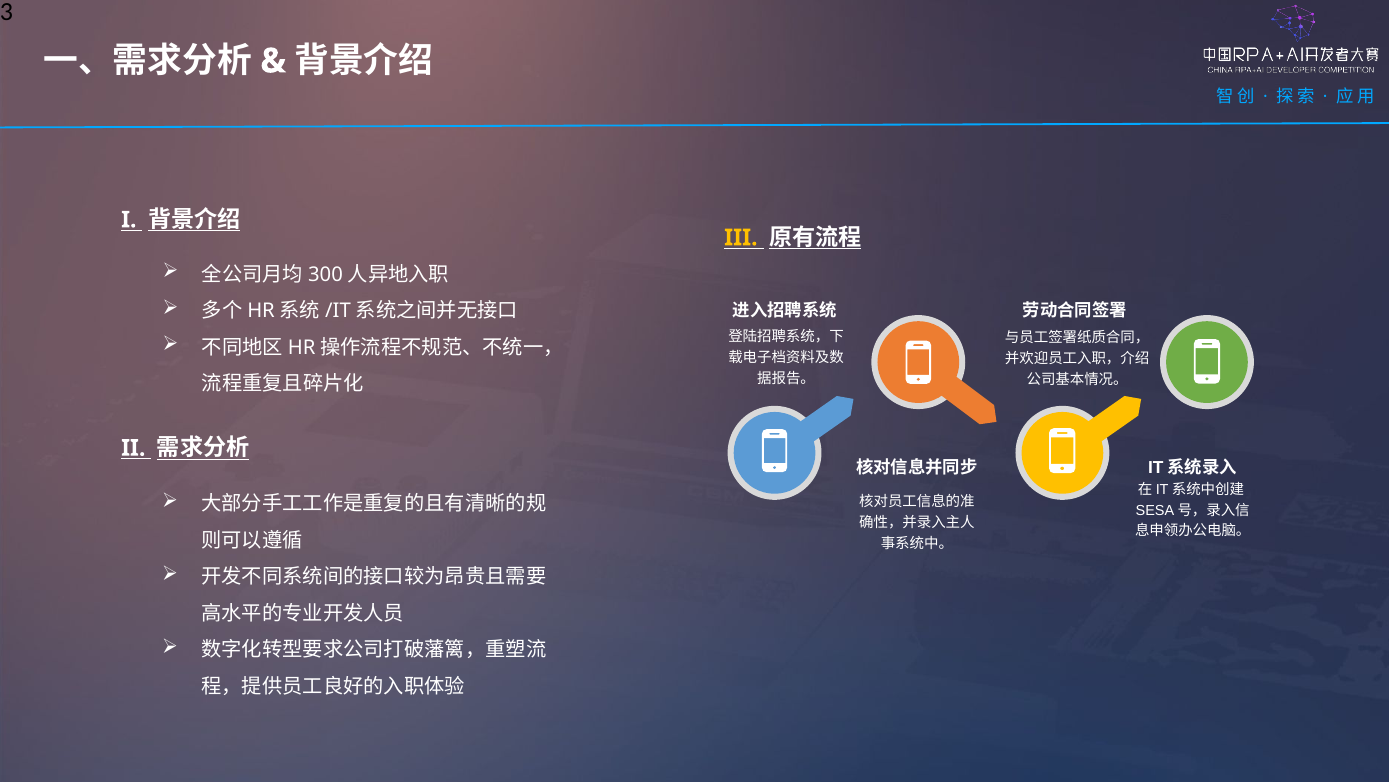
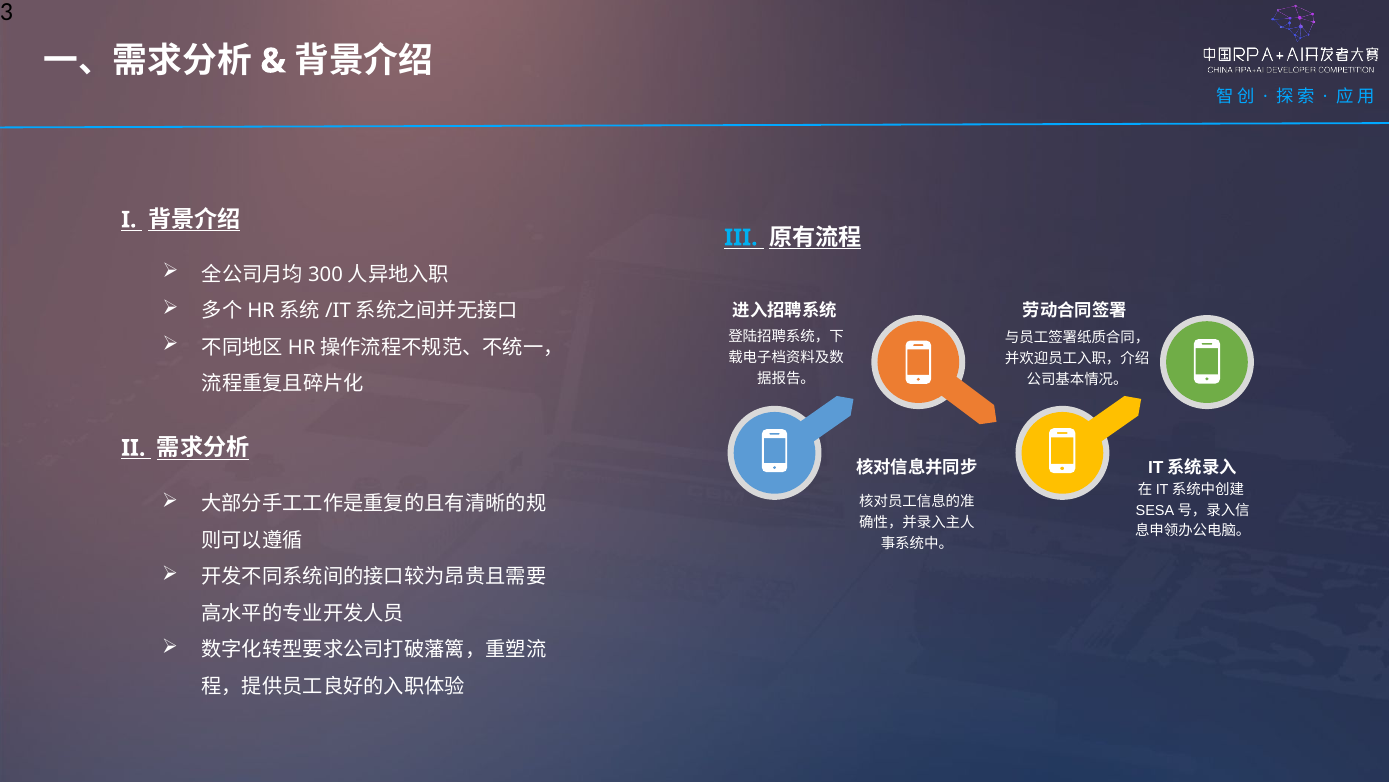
III colour: yellow -> light blue (741, 237)
